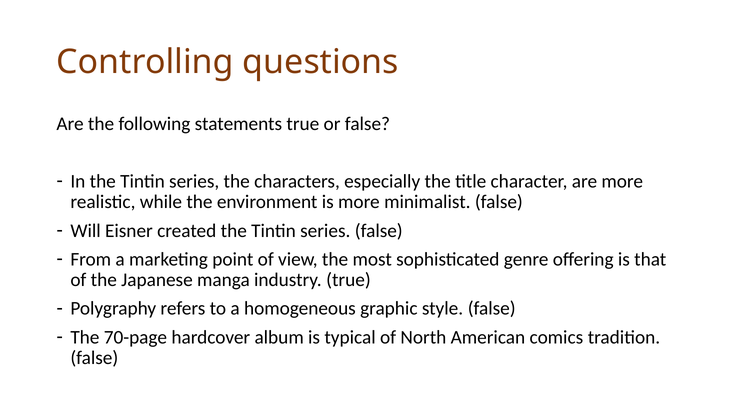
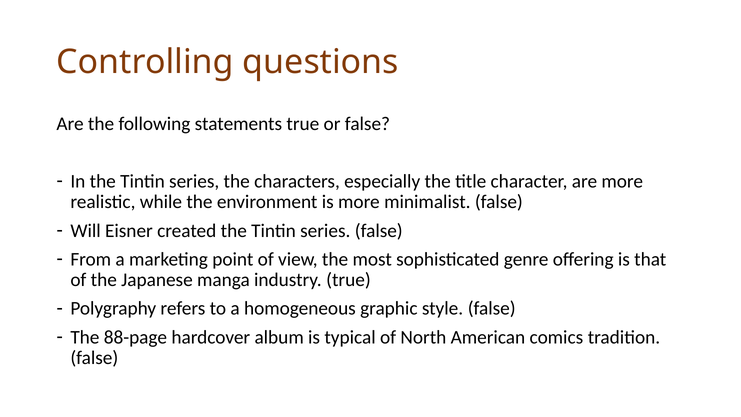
70-page: 70-page -> 88-page (135, 337)
